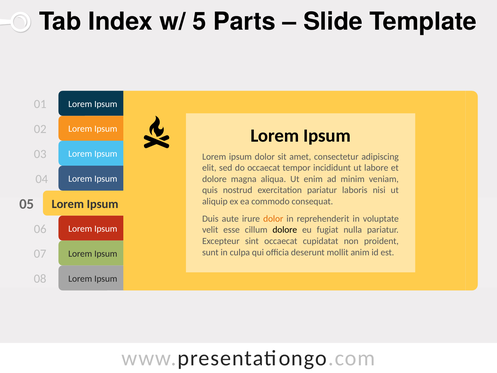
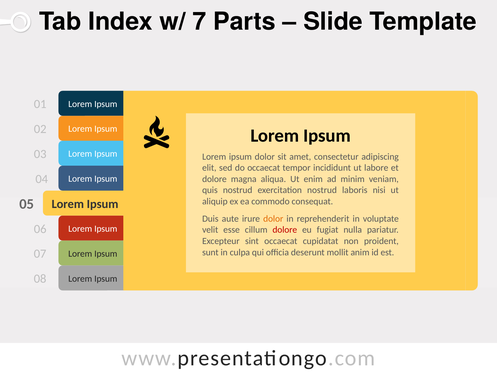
5: 5 -> 7 (199, 21)
exercitation pariatur: pariatur -> nostrud (322, 190)
dolore colour: black -> red (285, 230)
